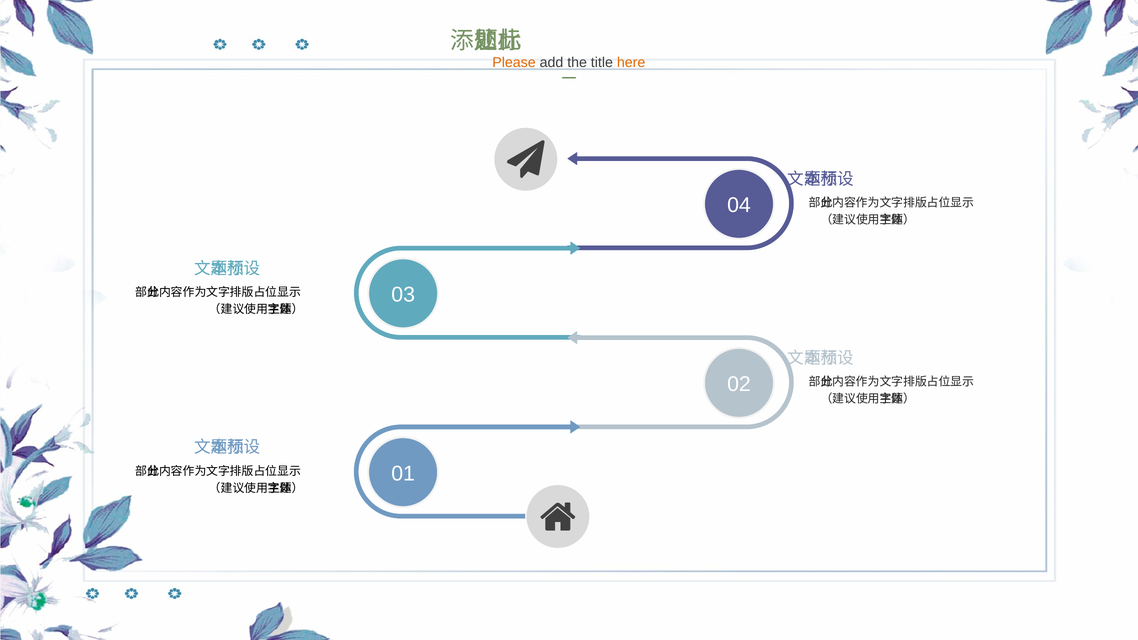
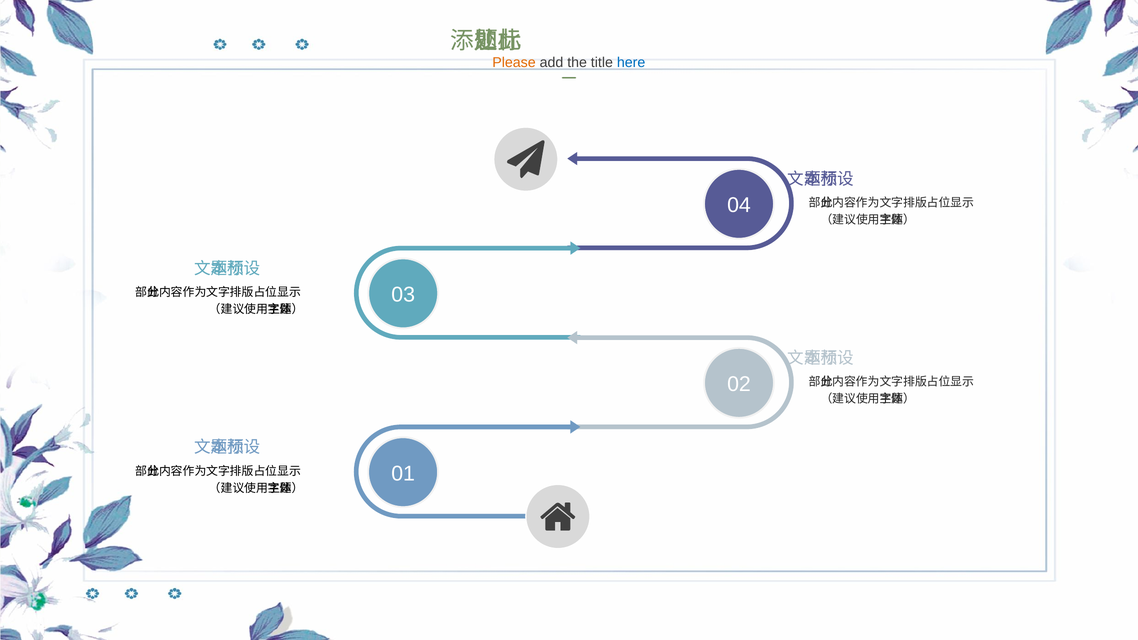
here colour: orange -> blue (631, 63)
